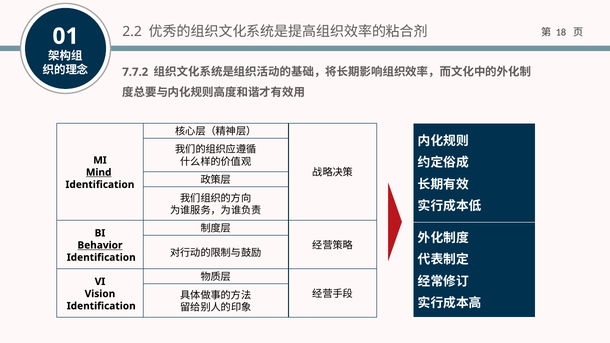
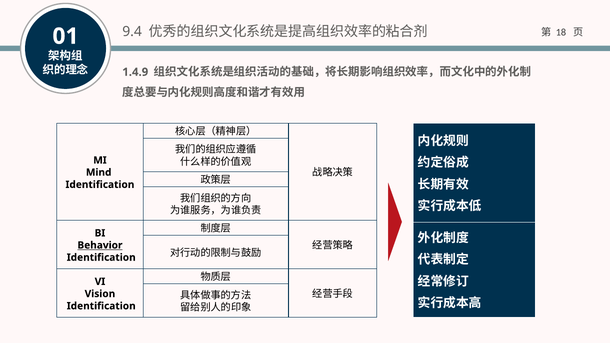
2.2: 2.2 -> 9.4 (132, 32)
7.7.2: 7.7.2 -> 1.4.9 (135, 72)
Mind underline: present -> none (99, 172)
